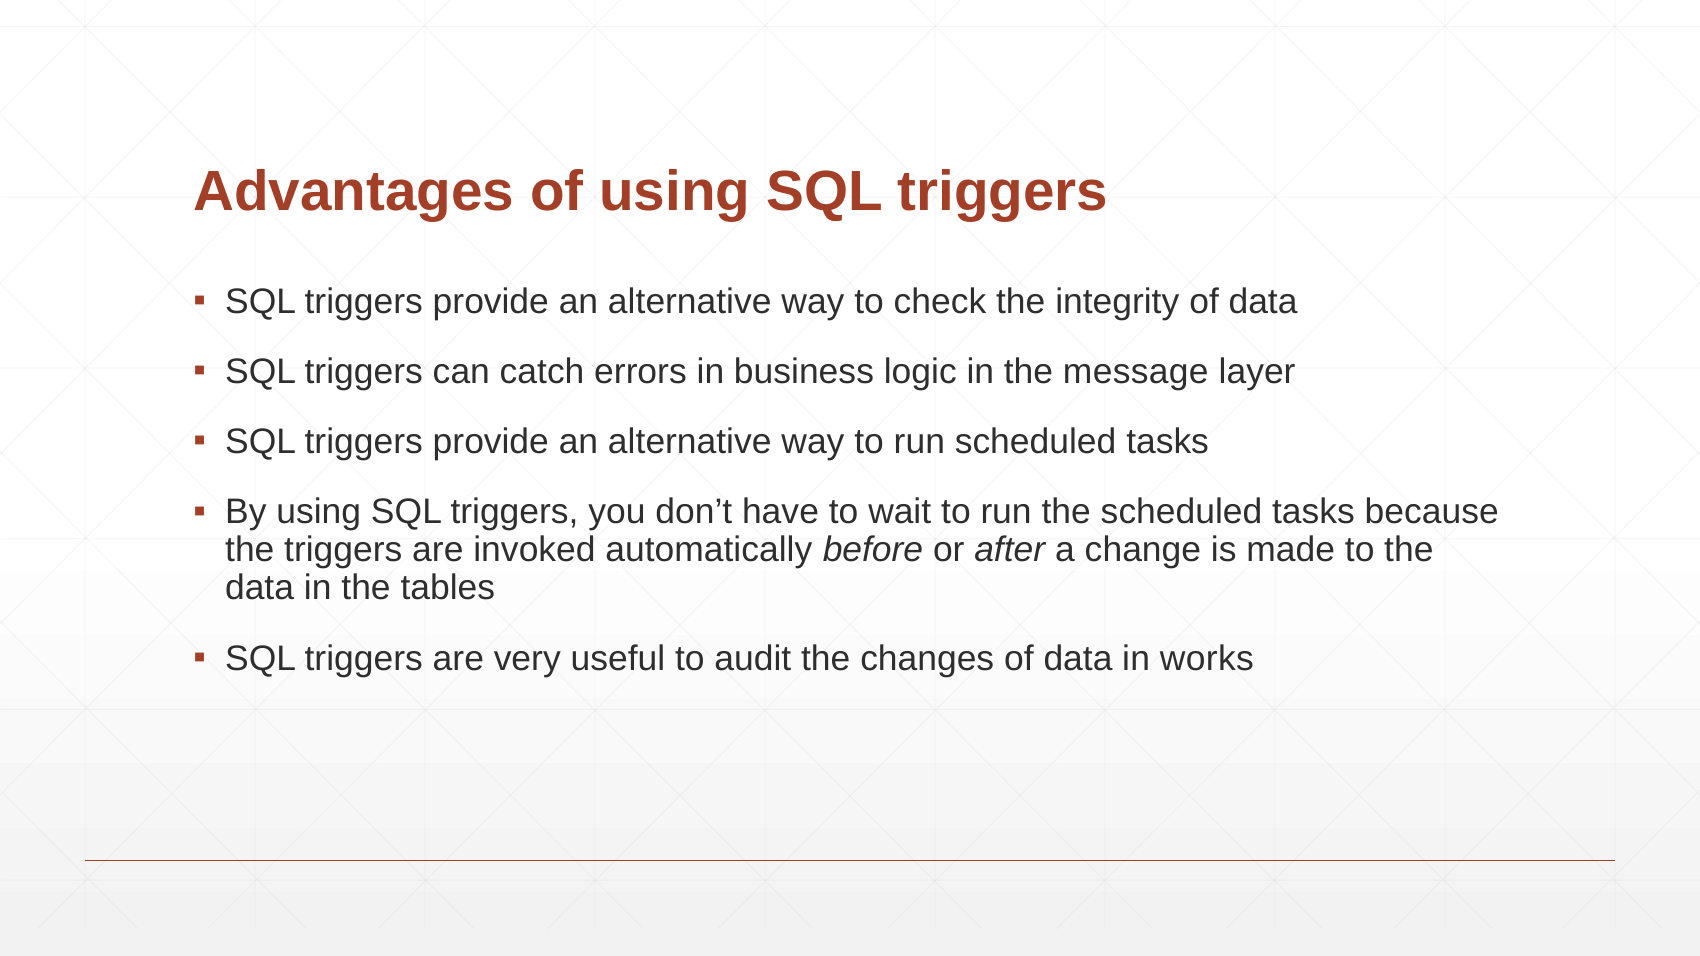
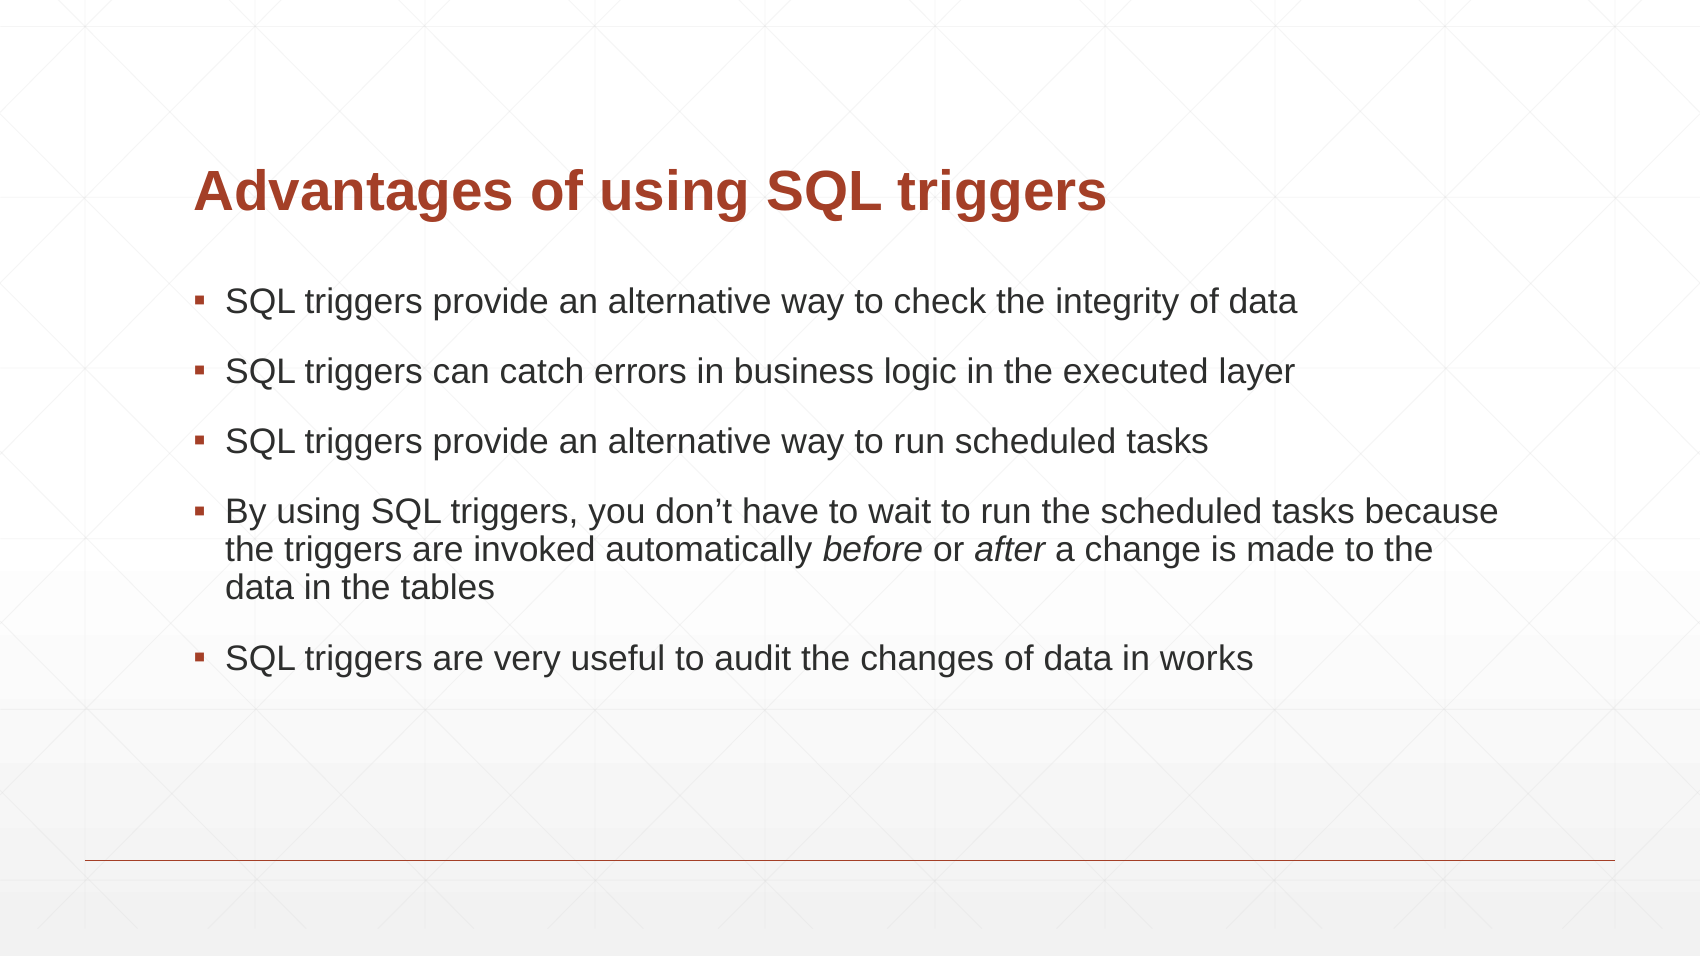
message: message -> executed (1136, 372)
